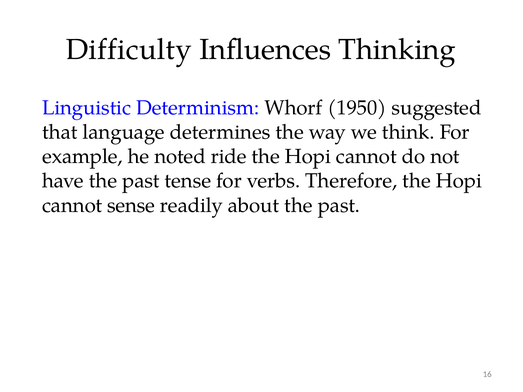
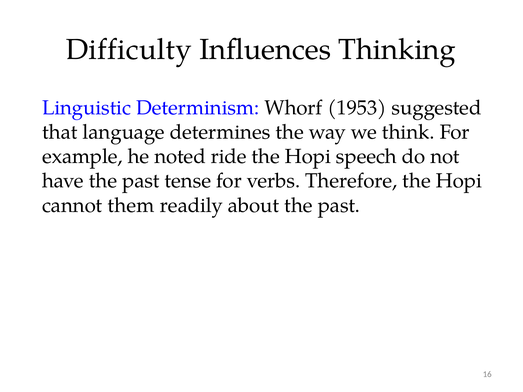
1950: 1950 -> 1953 (357, 108)
cannot: cannot -> speech (366, 157)
sense: sense -> them (131, 205)
